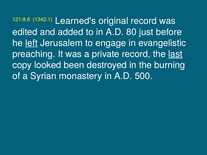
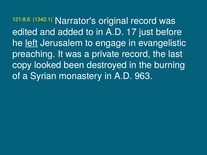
Learned's: Learned's -> Narrator's (75, 21)
80: 80 -> 17 (131, 32)
last underline: present -> none (175, 54)
500: 500 -> 963 (144, 76)
